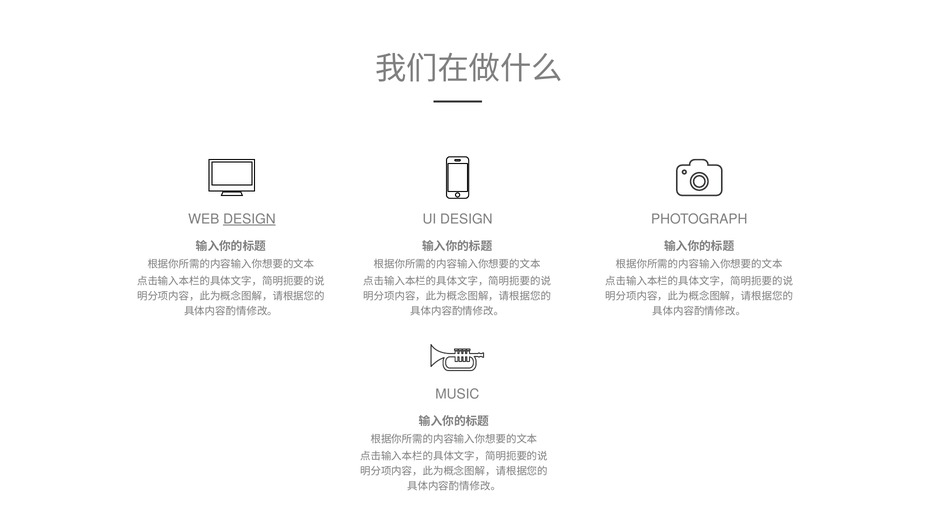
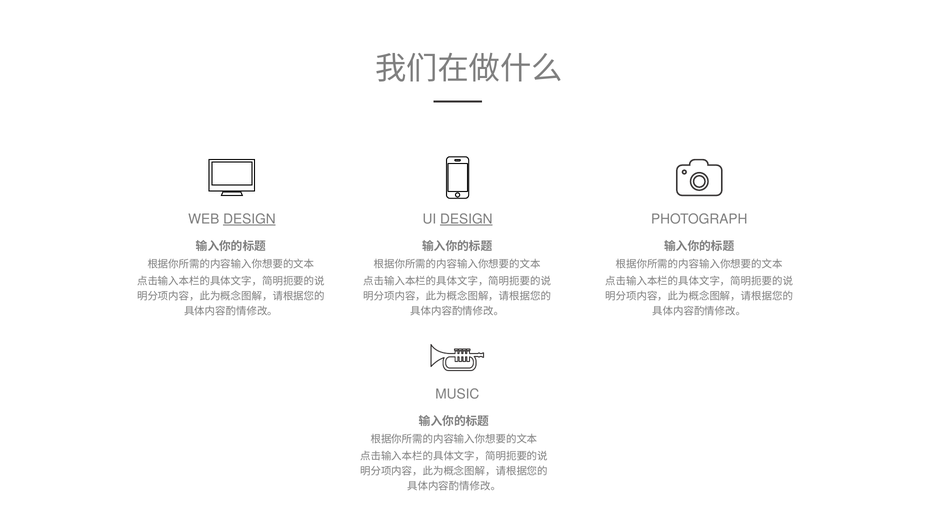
DESIGN underline: none -> present (466, 219)
